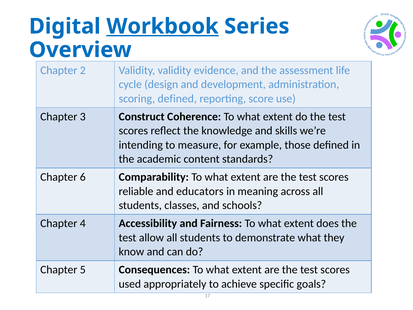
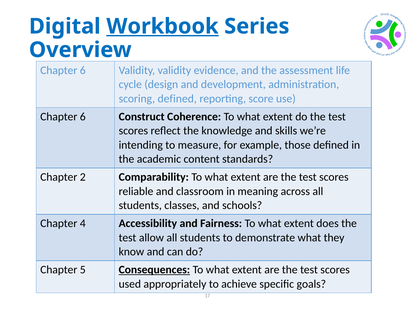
2: 2 -> 6 (83, 70)
3: 3 -> 6 (83, 117)
6: 6 -> 2 (83, 177)
educators: educators -> classroom (200, 191)
Consequences underline: none -> present (154, 270)
